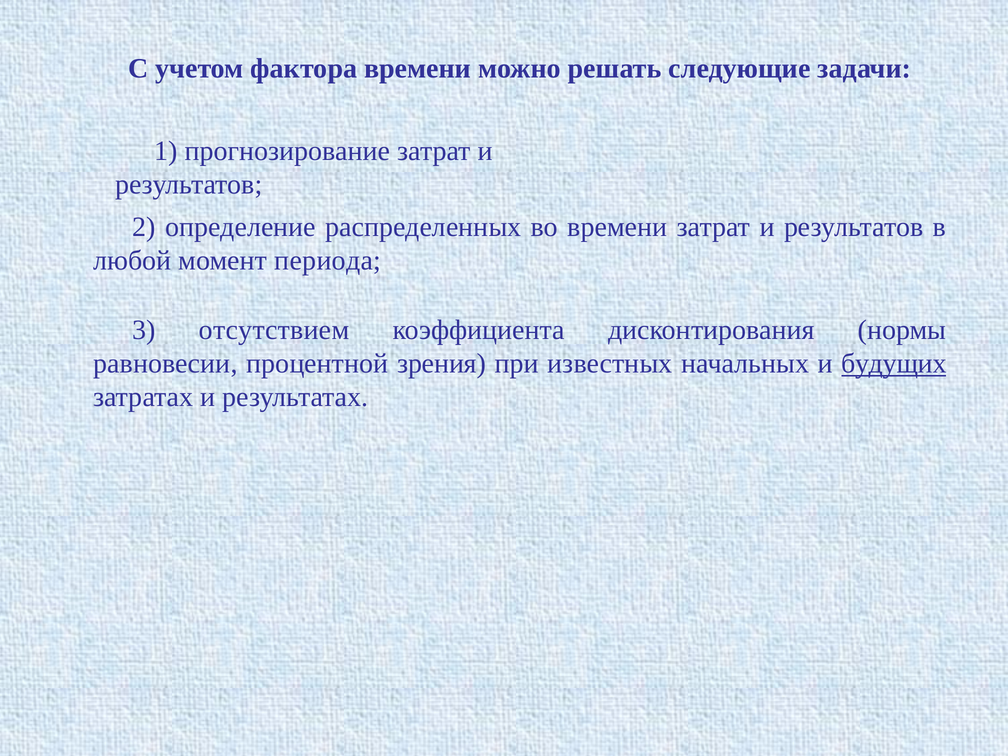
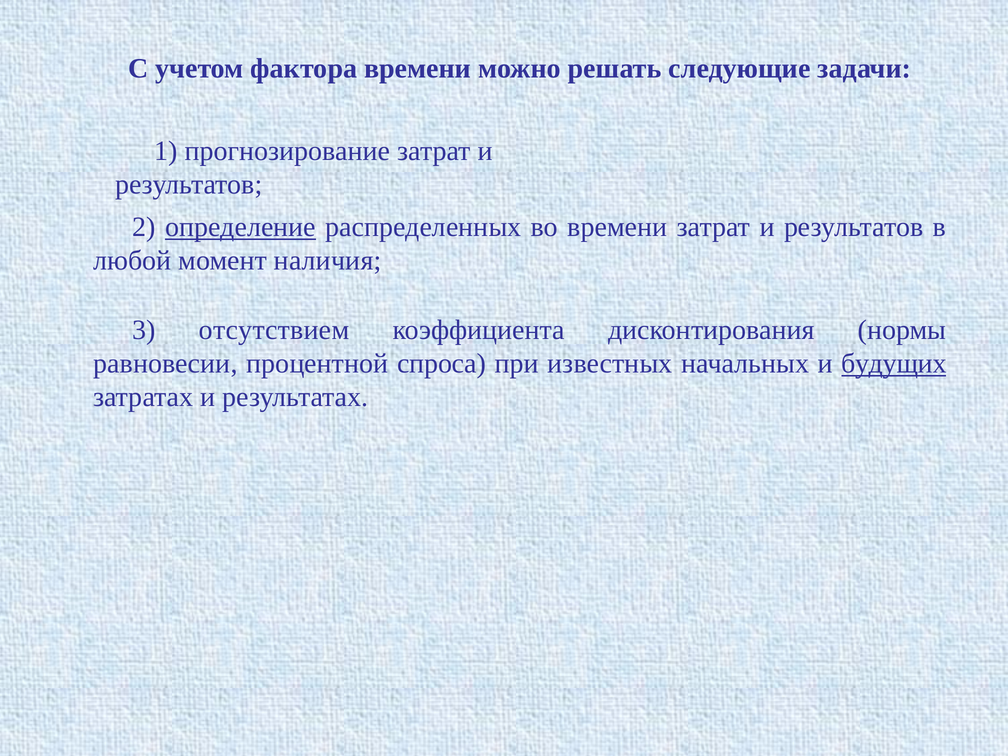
определение underline: none -> present (240, 227)
периода: периода -> наличия (328, 261)
зрения: зрения -> спроса (442, 364)
